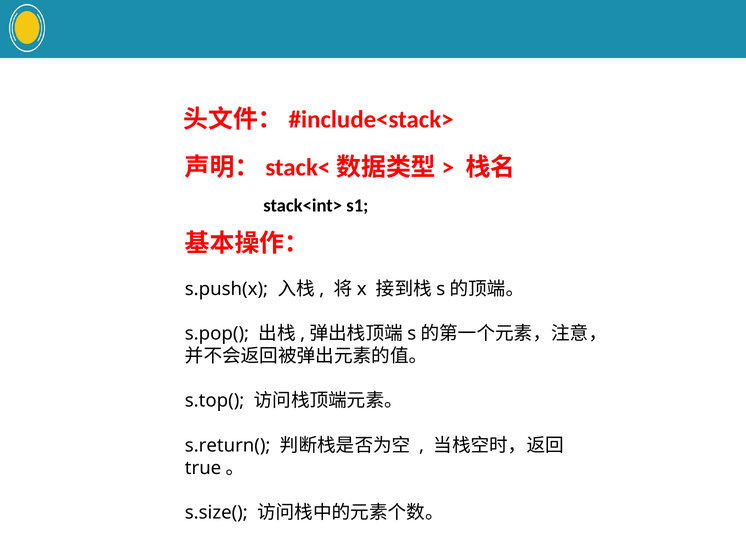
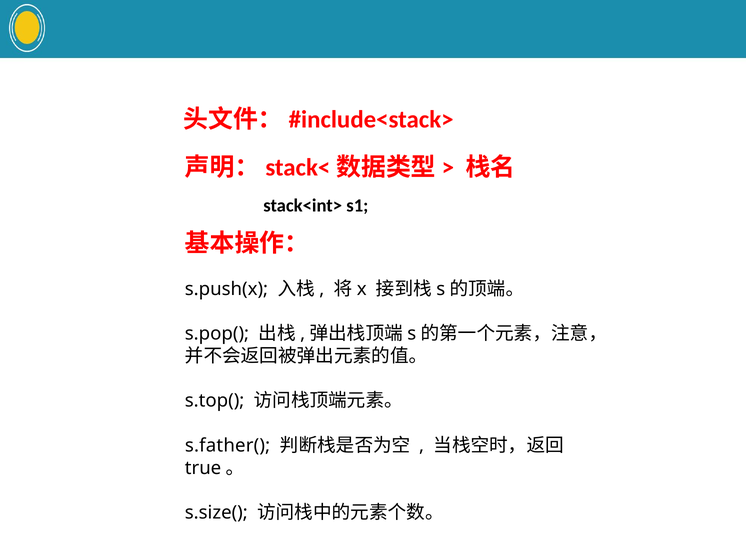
s.return(: s.return( -> s.father( (228, 446)
